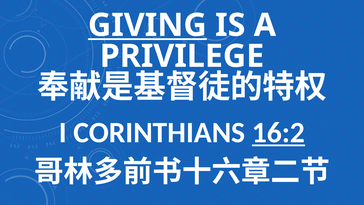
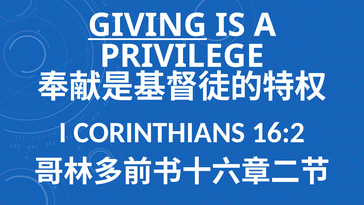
16:2 underline: present -> none (278, 133)
